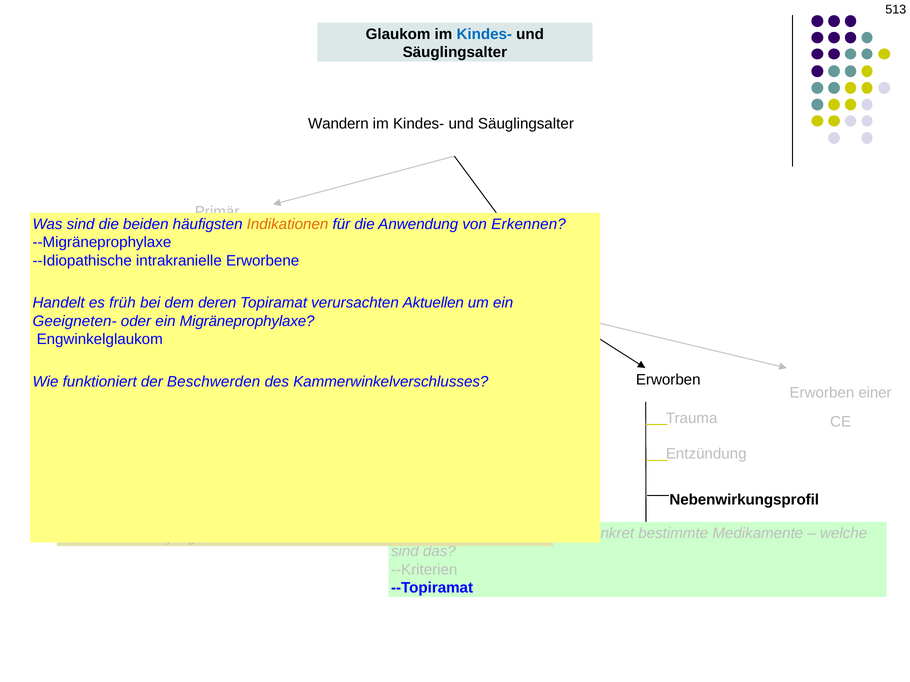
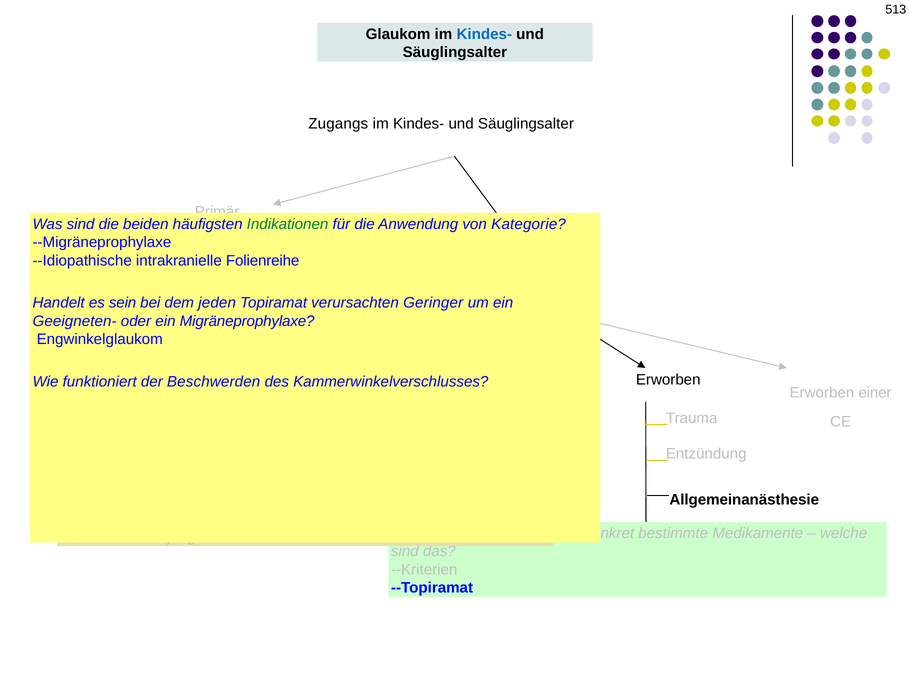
Wandern: Wandern -> Zugangs (338, 124)
Indikationen colour: orange -> green (288, 224)
Erkennen: Erkennen -> Kategorie (529, 224)
intrakranielle Erworbene: Erworbene -> Folienreihe (263, 261)
früh: früh -> sein (123, 303)
deren: deren -> jeden (217, 303)
Aktuellen: Aktuellen -> Geringer (433, 303)
Nebenwirkungsprofil: Nebenwirkungsprofil -> Allgemeinanästhesie (744, 500)
